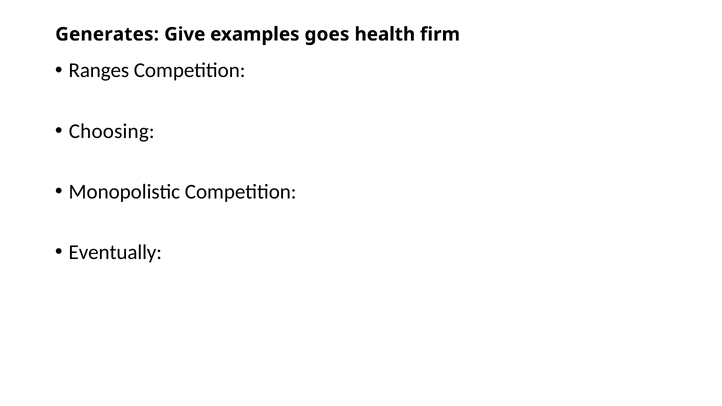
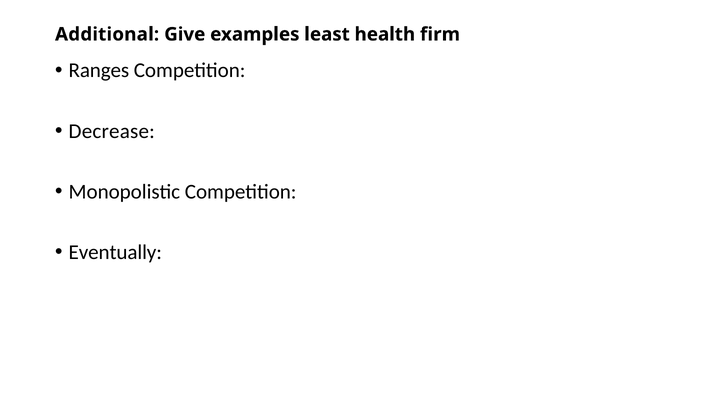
Generates: Generates -> Additional (107, 34)
goes: goes -> least (327, 34)
Choosing: Choosing -> Decrease (112, 131)
